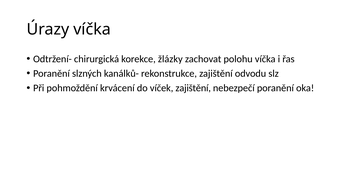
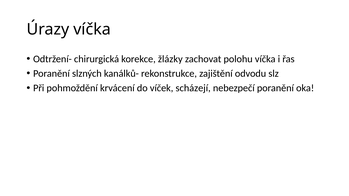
víček zajištění: zajištění -> scházejí (193, 88)
